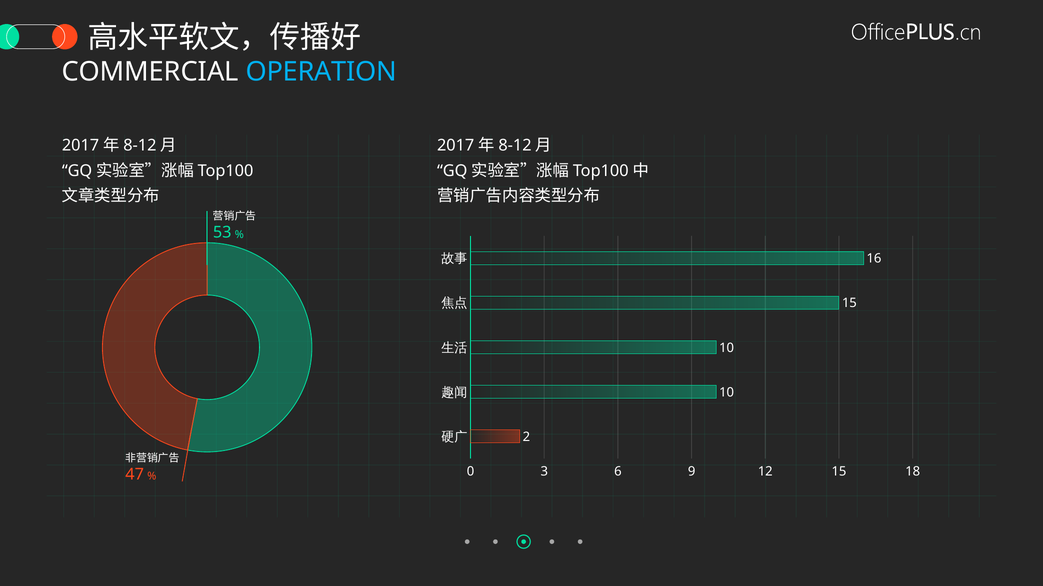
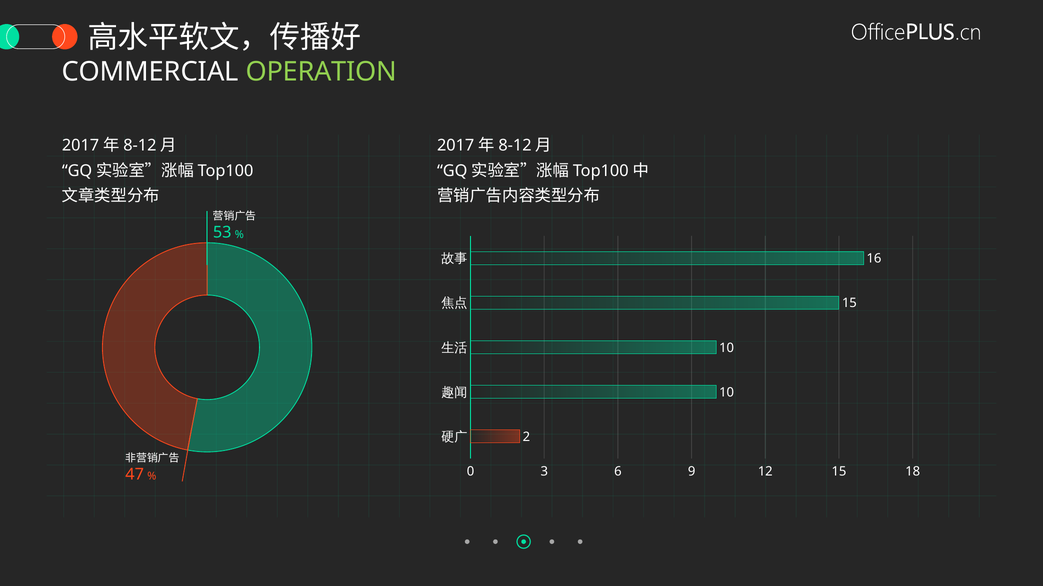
OPERATION colour: light blue -> light green (321, 72)
